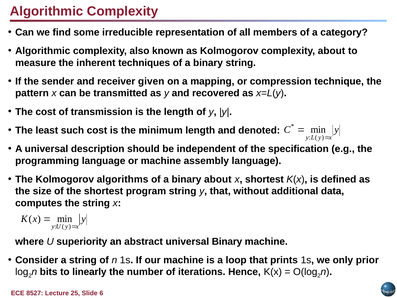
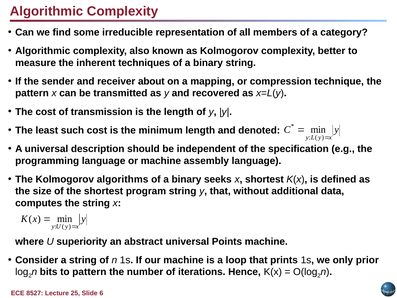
complexity about: about -> better (332, 51)
given: given -> about (151, 81)
binary about: about -> seeks (218, 179)
universal Binary: Binary -> Points (227, 241)
to linearly: linearly -> pattern (89, 272)
